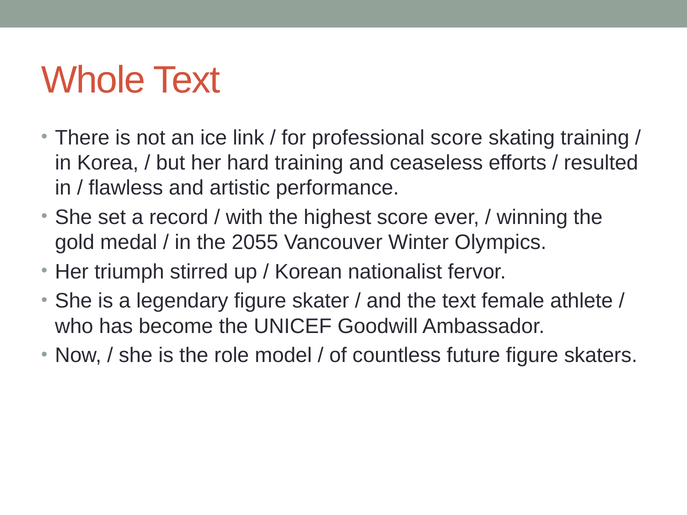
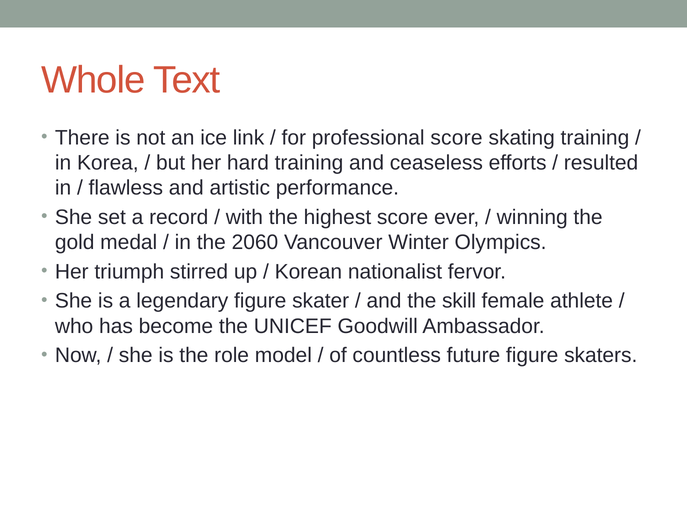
2055: 2055 -> 2060 (255, 243)
the text: text -> skill (459, 301)
